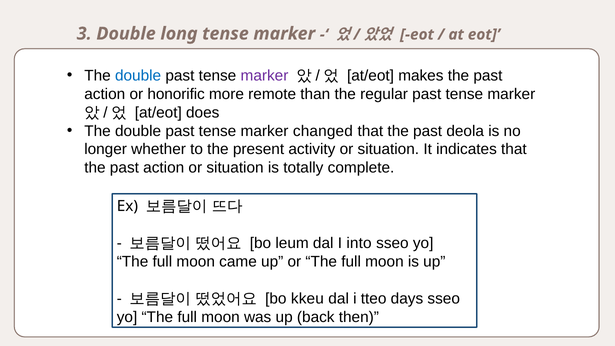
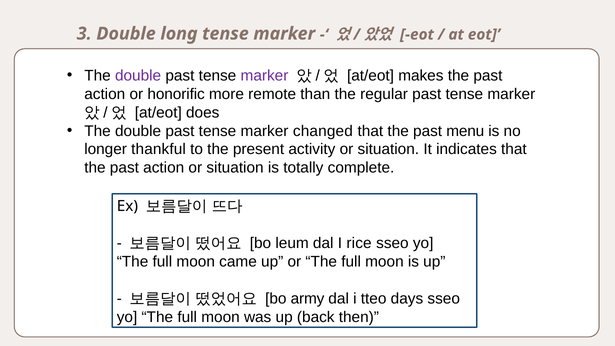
double colour: blue -> purple (138, 76)
deola: deola -> menu (465, 131)
whether: whether -> thankful (159, 149)
into: into -> rice (359, 243)
kkeu: kkeu -> army (308, 299)
